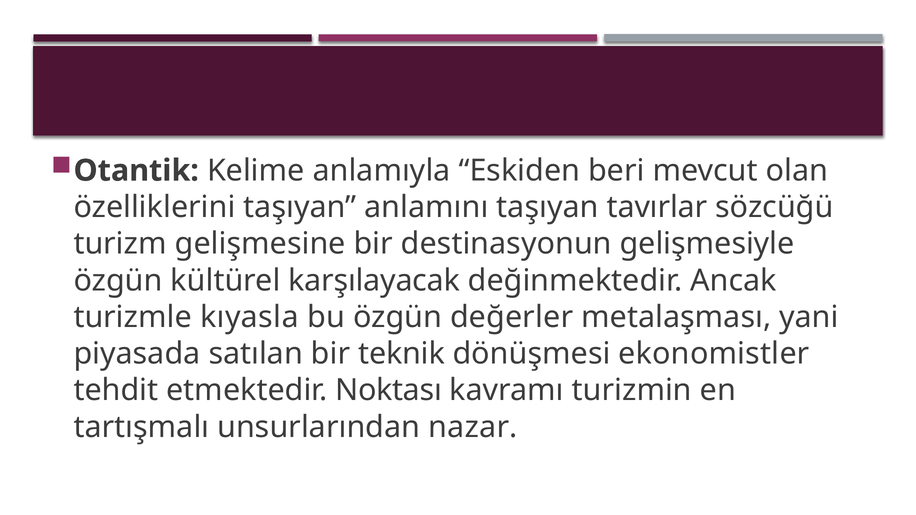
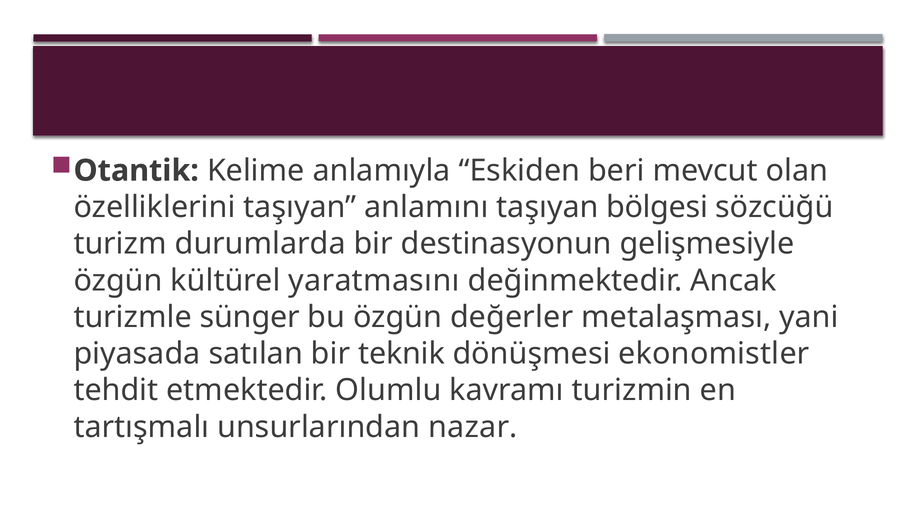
tavırlar: tavırlar -> bölgesi (657, 207)
gelişmesine: gelişmesine -> durumlarda (260, 244)
karşılayacak: karşılayacak -> yaratmasını (374, 281)
kıyasla: kıyasla -> sünger (250, 317)
Noktası: Noktası -> Olumlu (388, 391)
